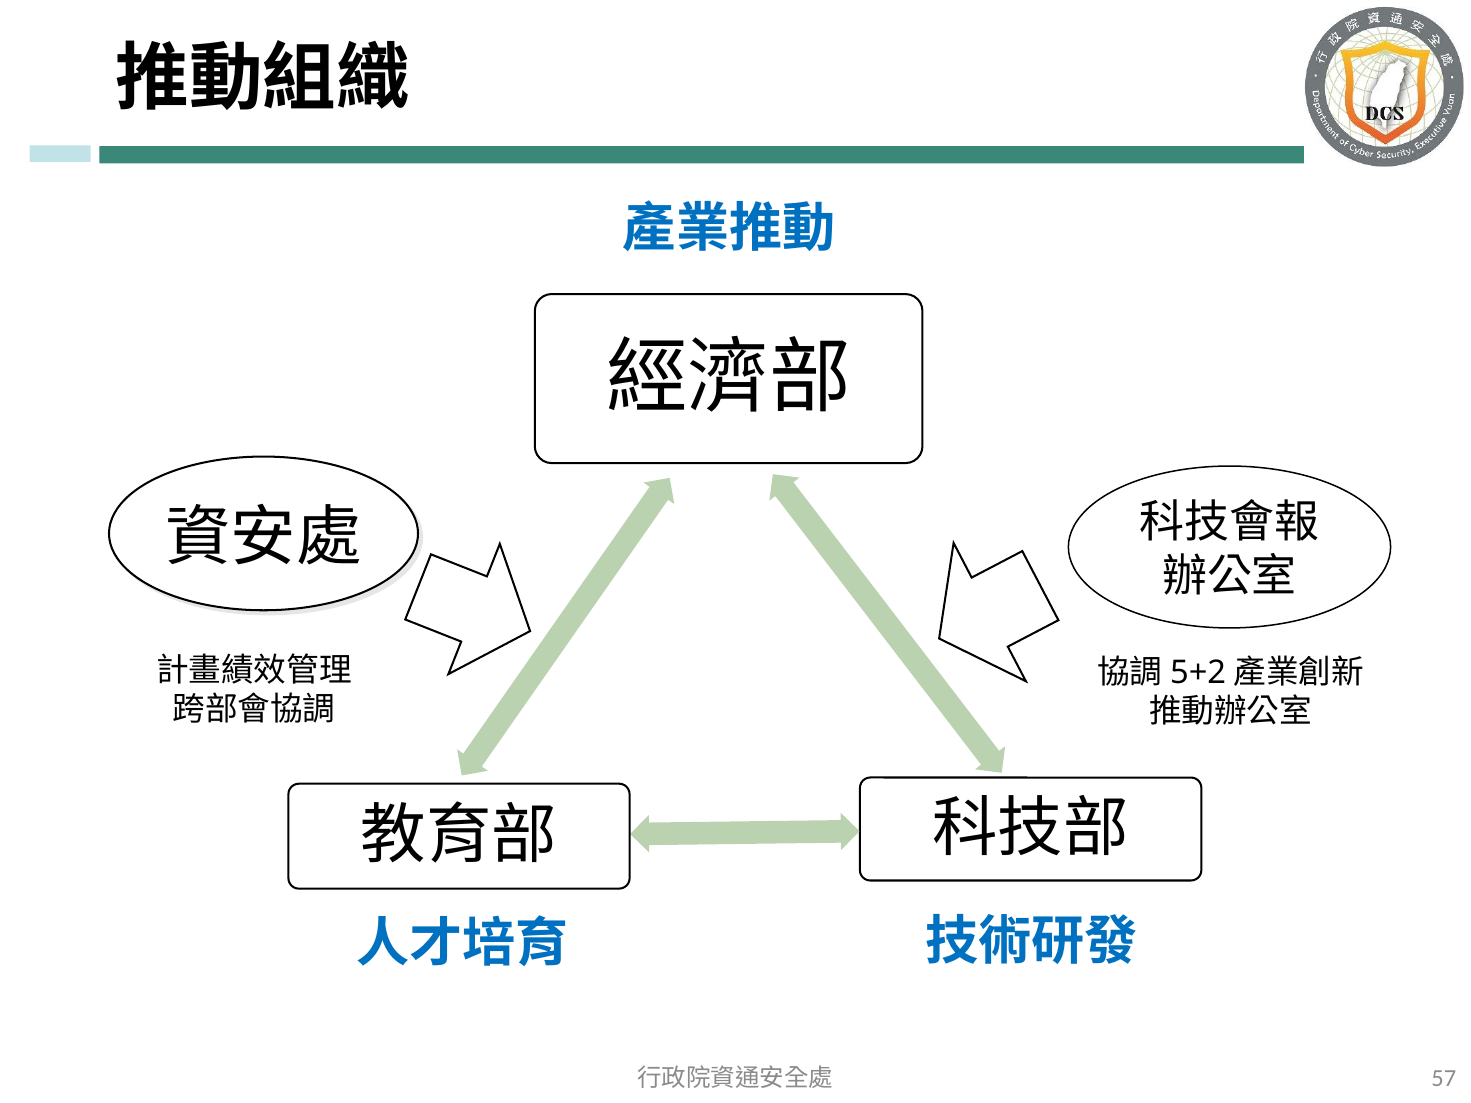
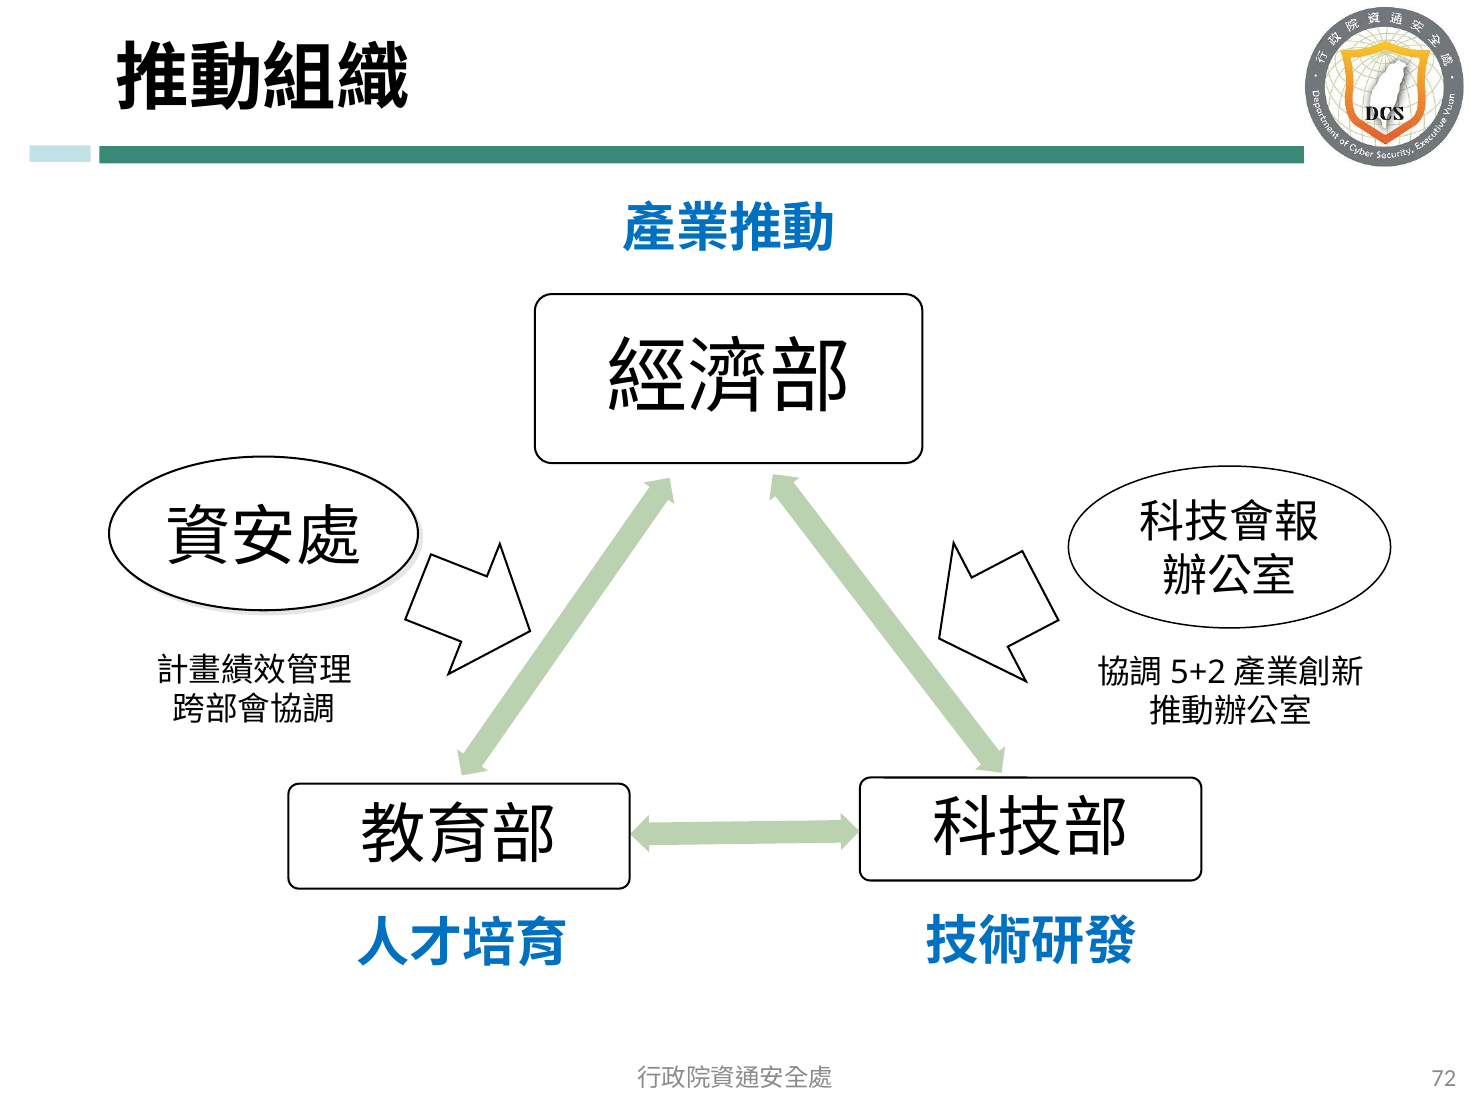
57: 57 -> 72 (1444, 1078)
